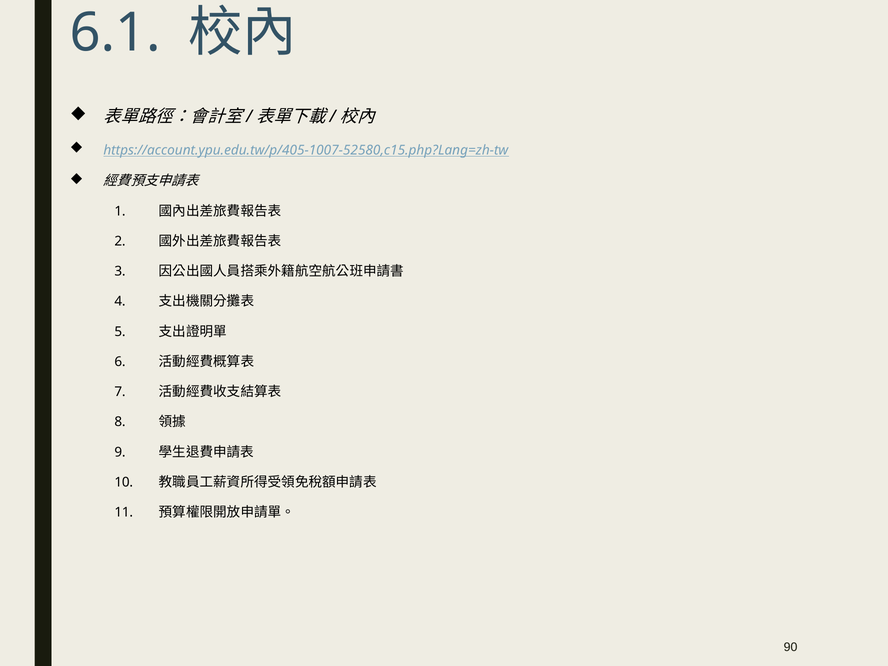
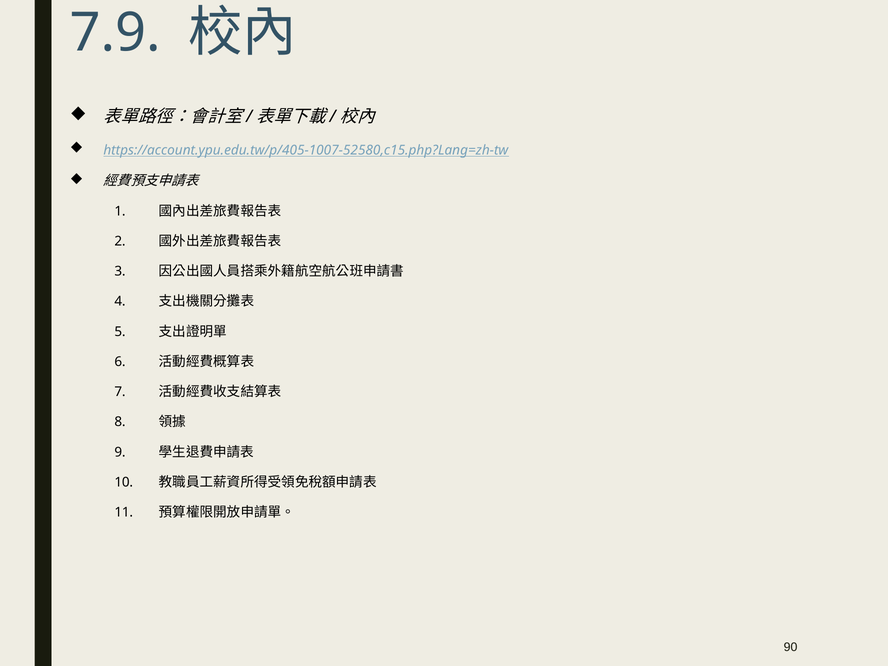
6.1: 6.1 -> 7.9 (115, 33)
